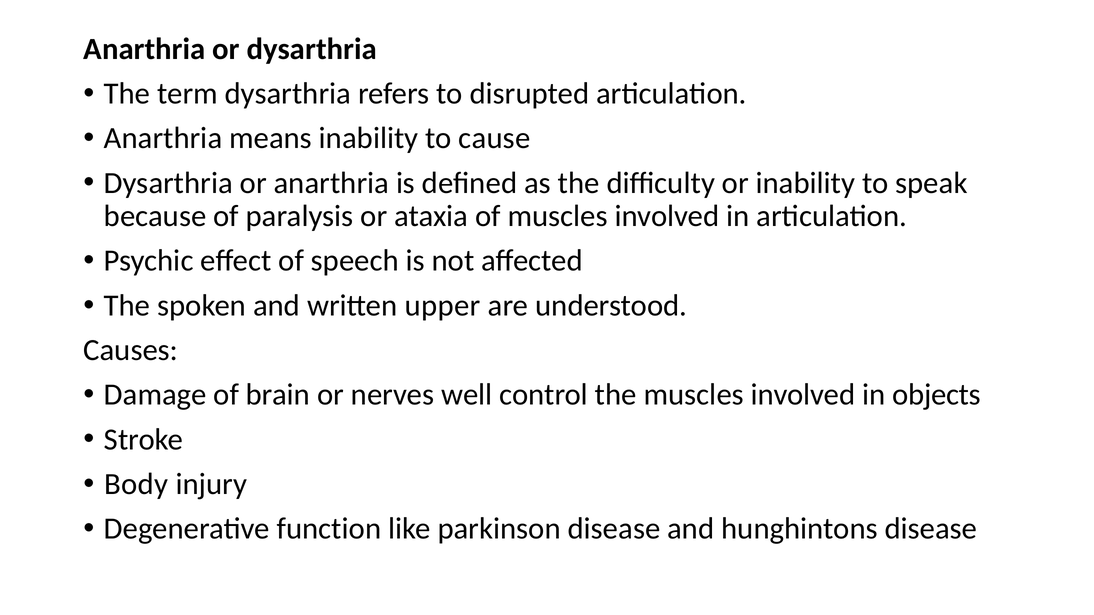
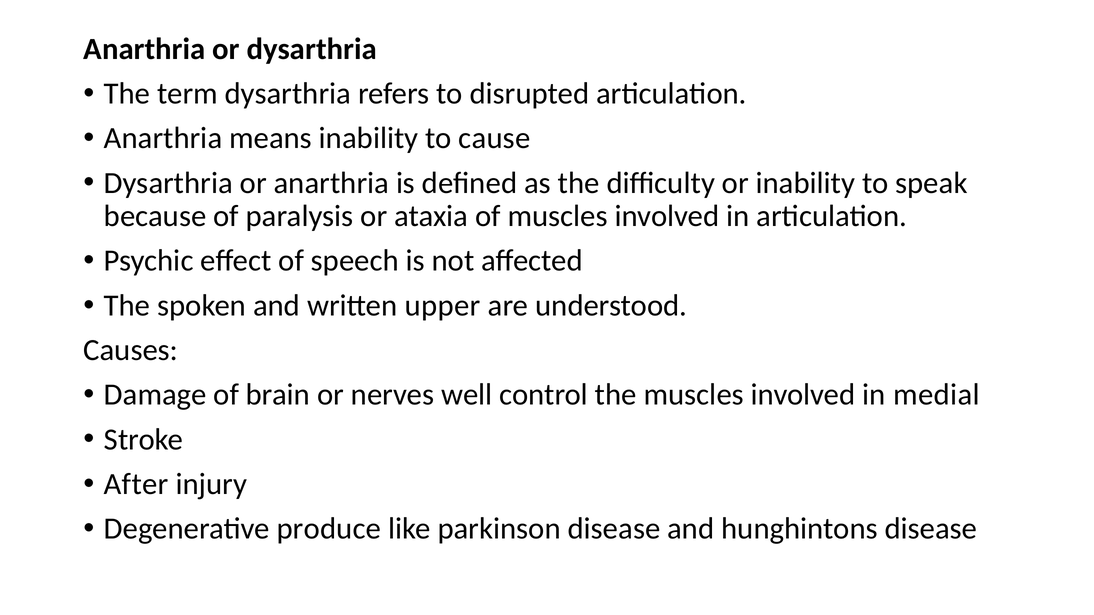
objects: objects -> medial (936, 395)
Body: Body -> After (136, 484)
function: function -> produce (329, 529)
